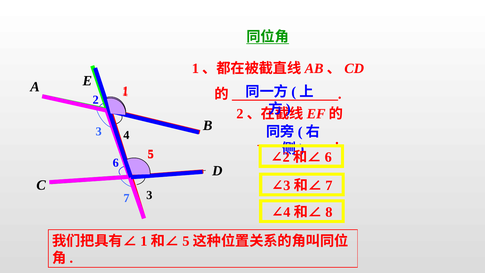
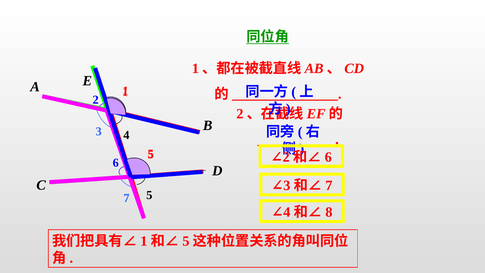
3: 3 -> 5 (149, 195)
